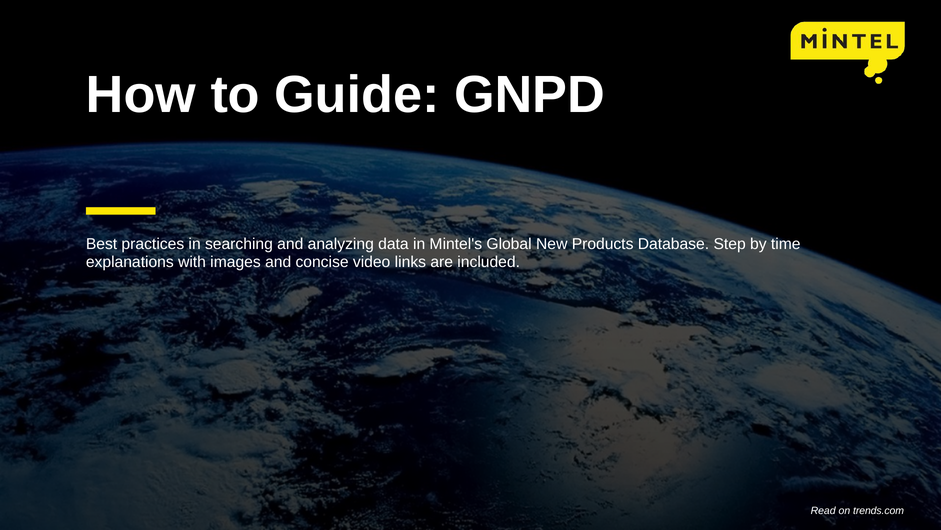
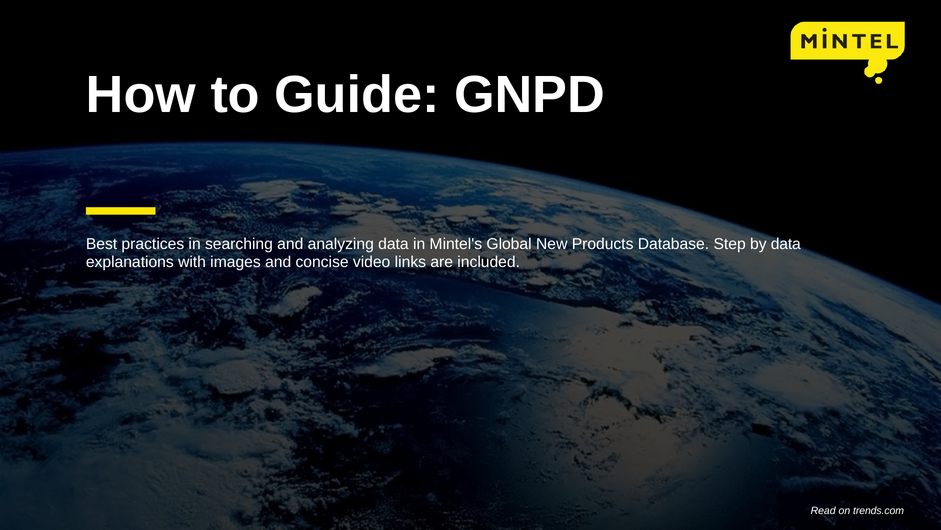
by time: time -> data (786, 244)
